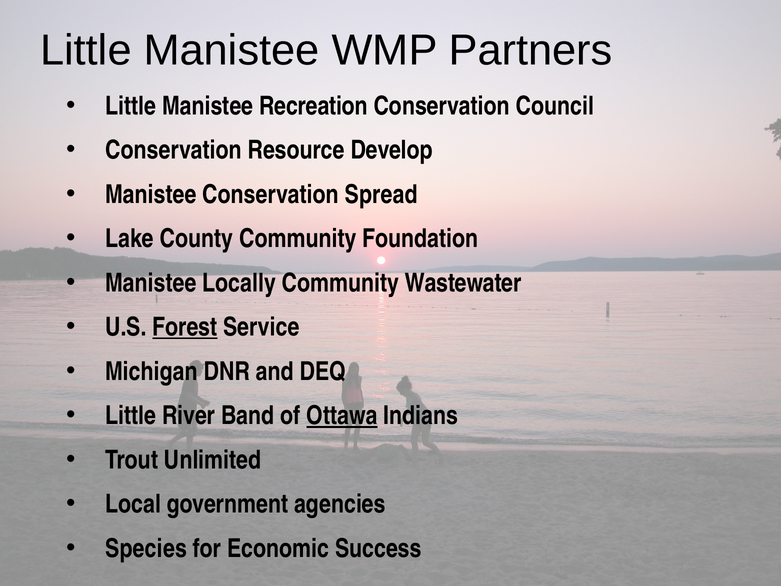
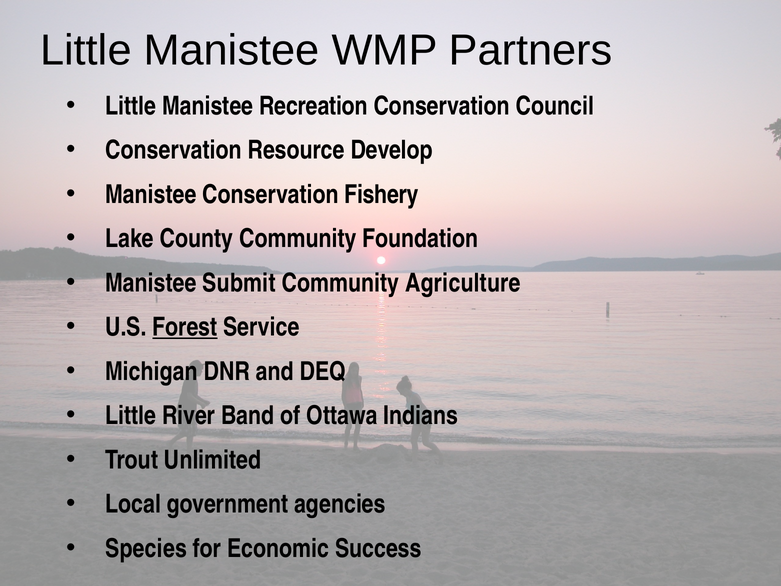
Spread: Spread -> Fishery (381, 194)
Locally: Locally -> Submit (239, 283)
Wastewater: Wastewater -> Agriculture (463, 283)
Ottawa underline: present -> none (342, 416)
